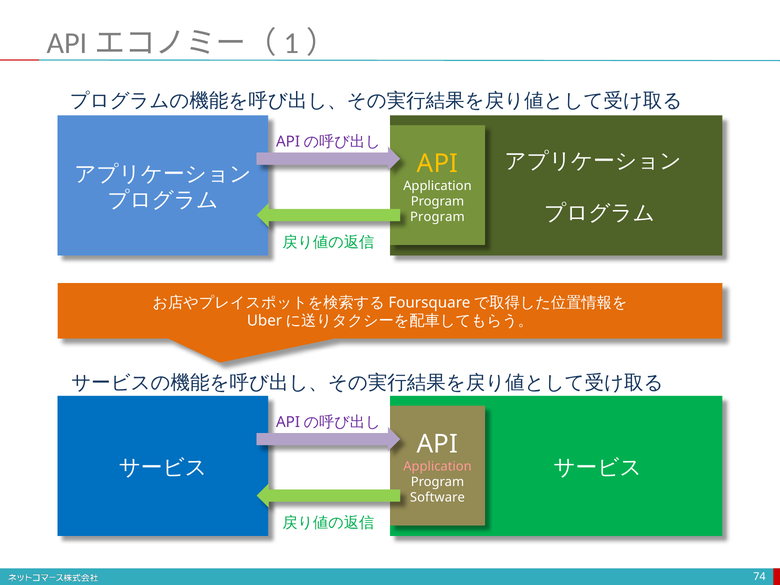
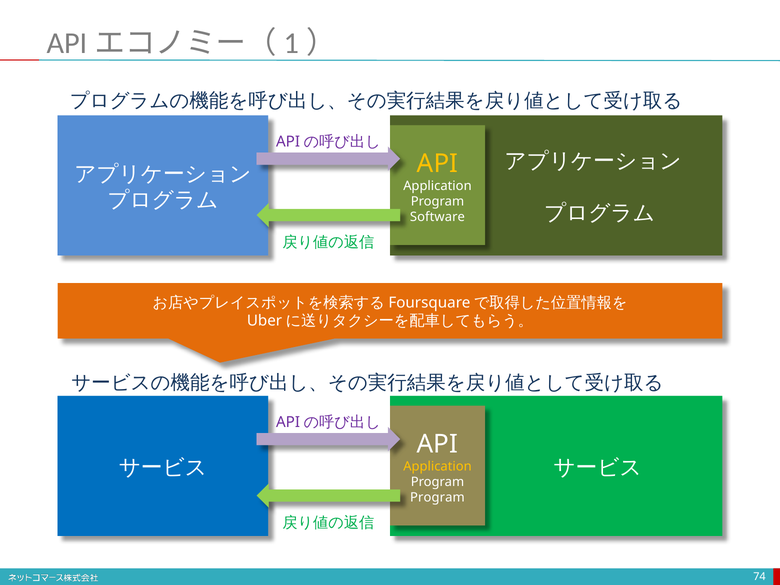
Program: Program -> Software (437, 217)
Application colour: pink -> yellow (437, 466)
Software: Software -> Program (437, 498)
